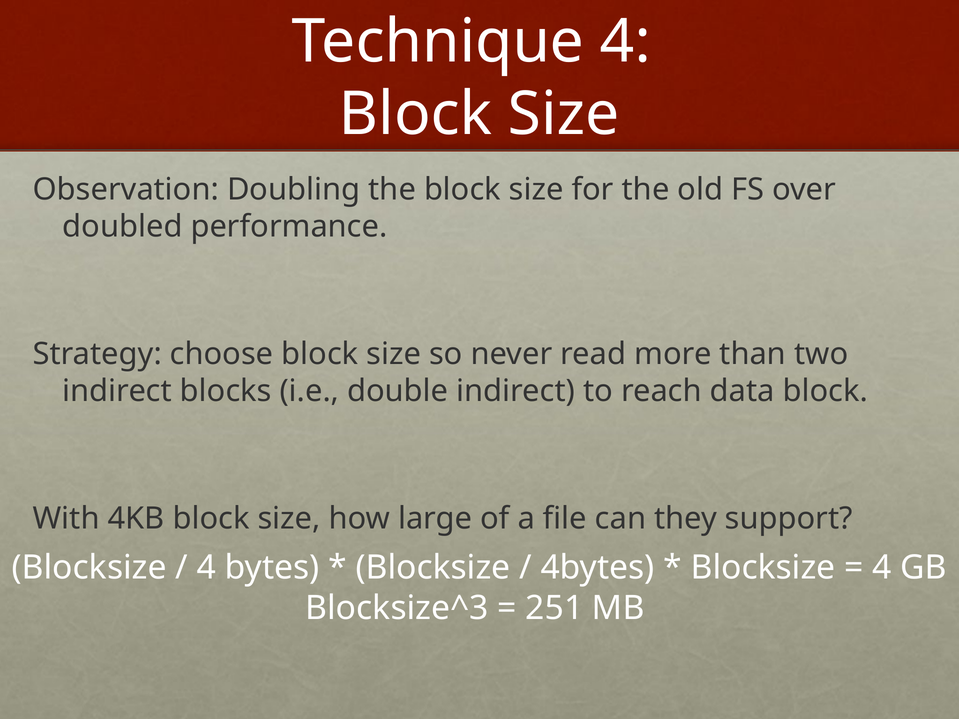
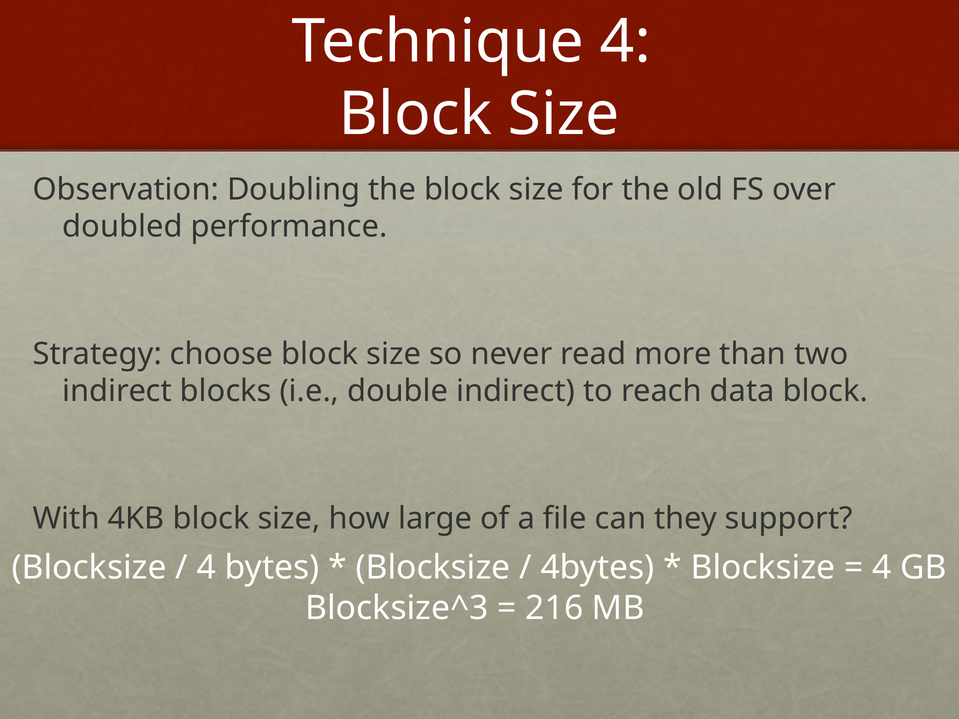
251: 251 -> 216 (554, 609)
